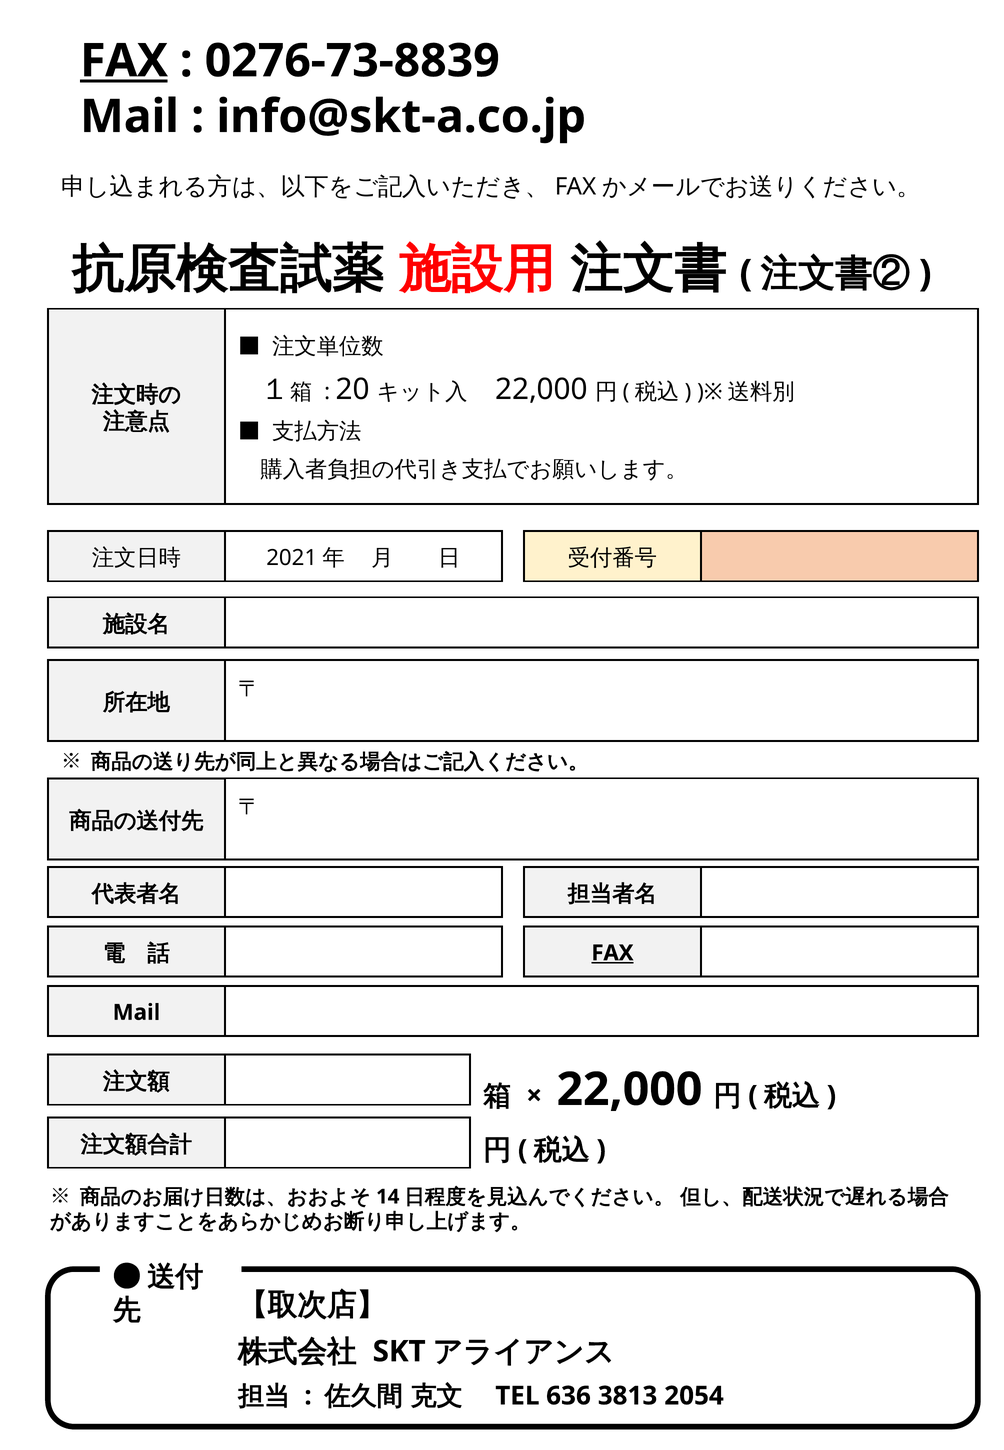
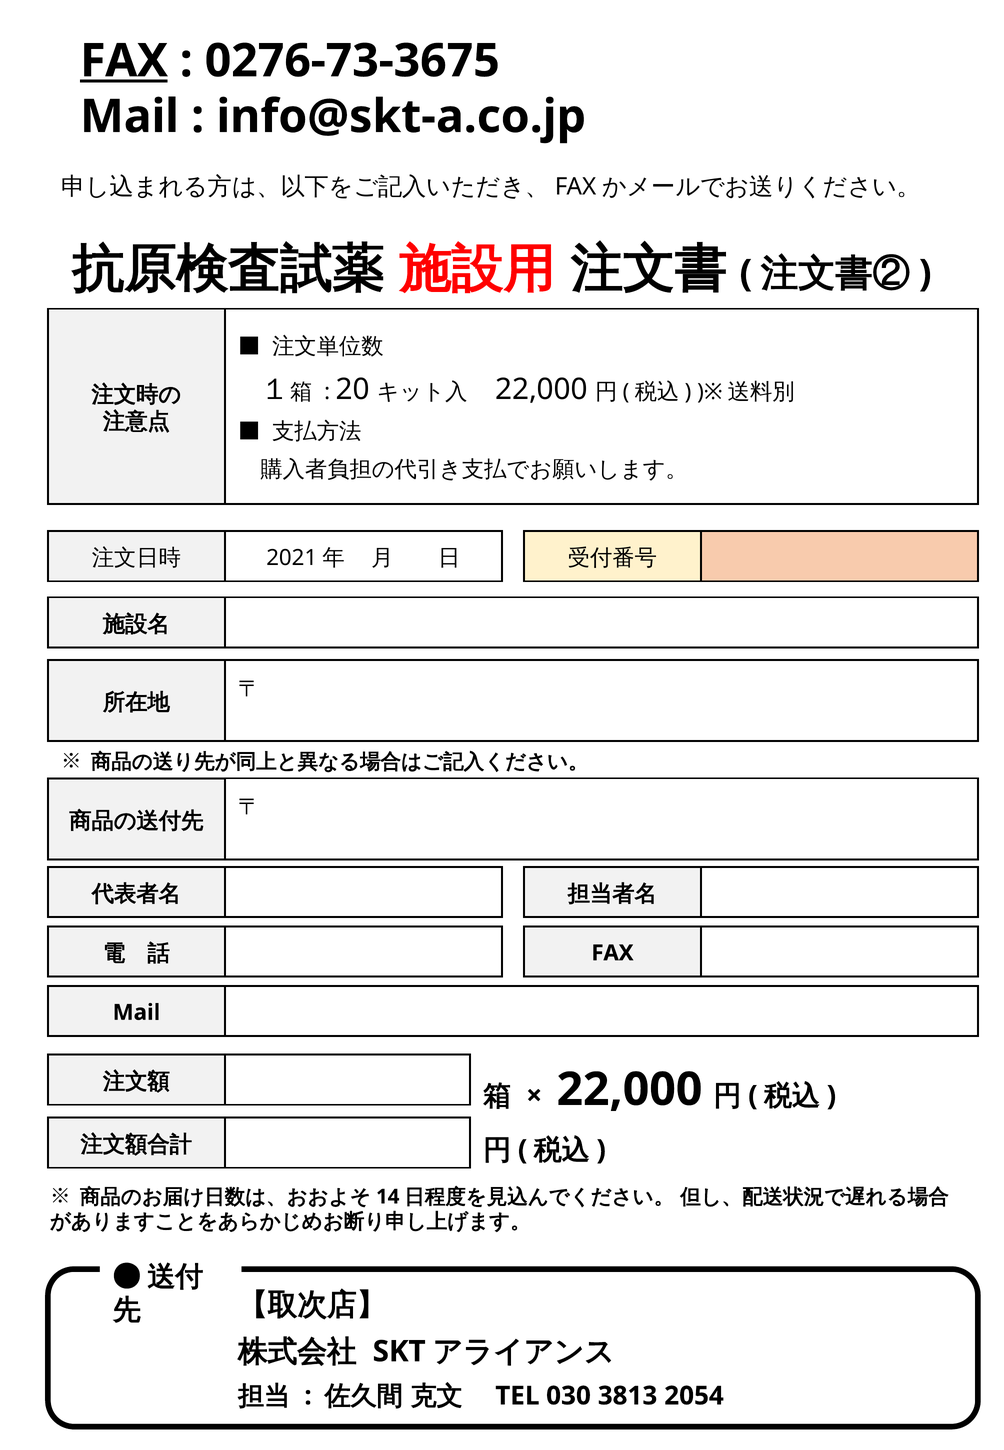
0276-73-8839: 0276-73-8839 -> 0276-73-3675 (352, 61)
FAX underline: present -> none (612, 953)
636: 636 -> 030 (569, 1396)
